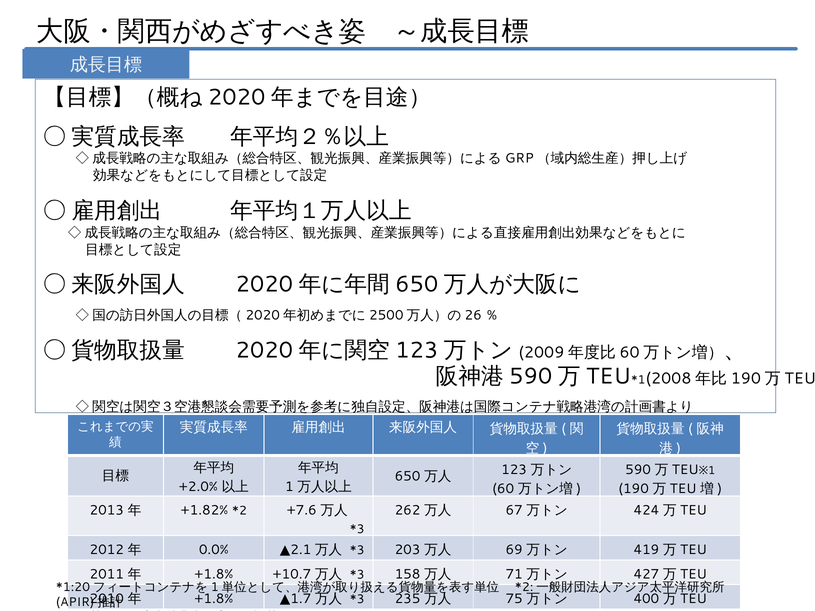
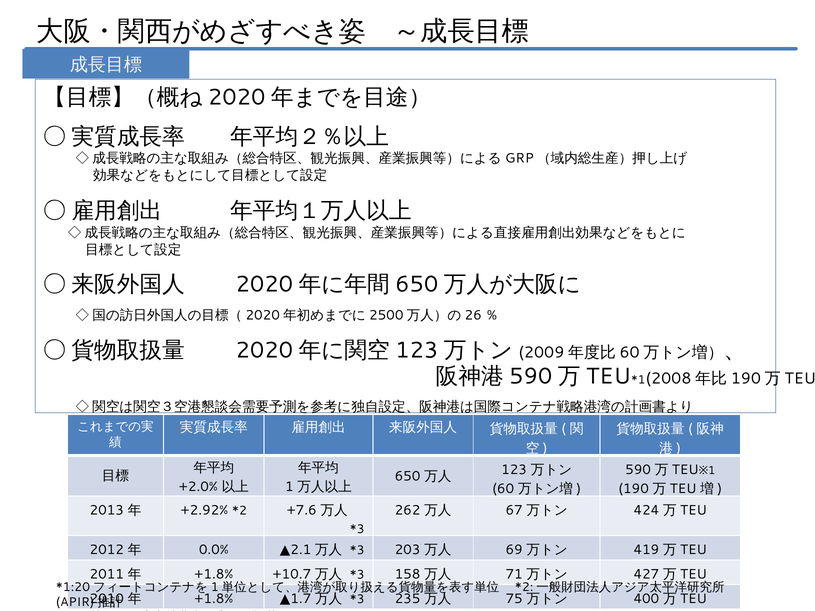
+1.82%: +1.82% -> +2.92% (204, 511)
